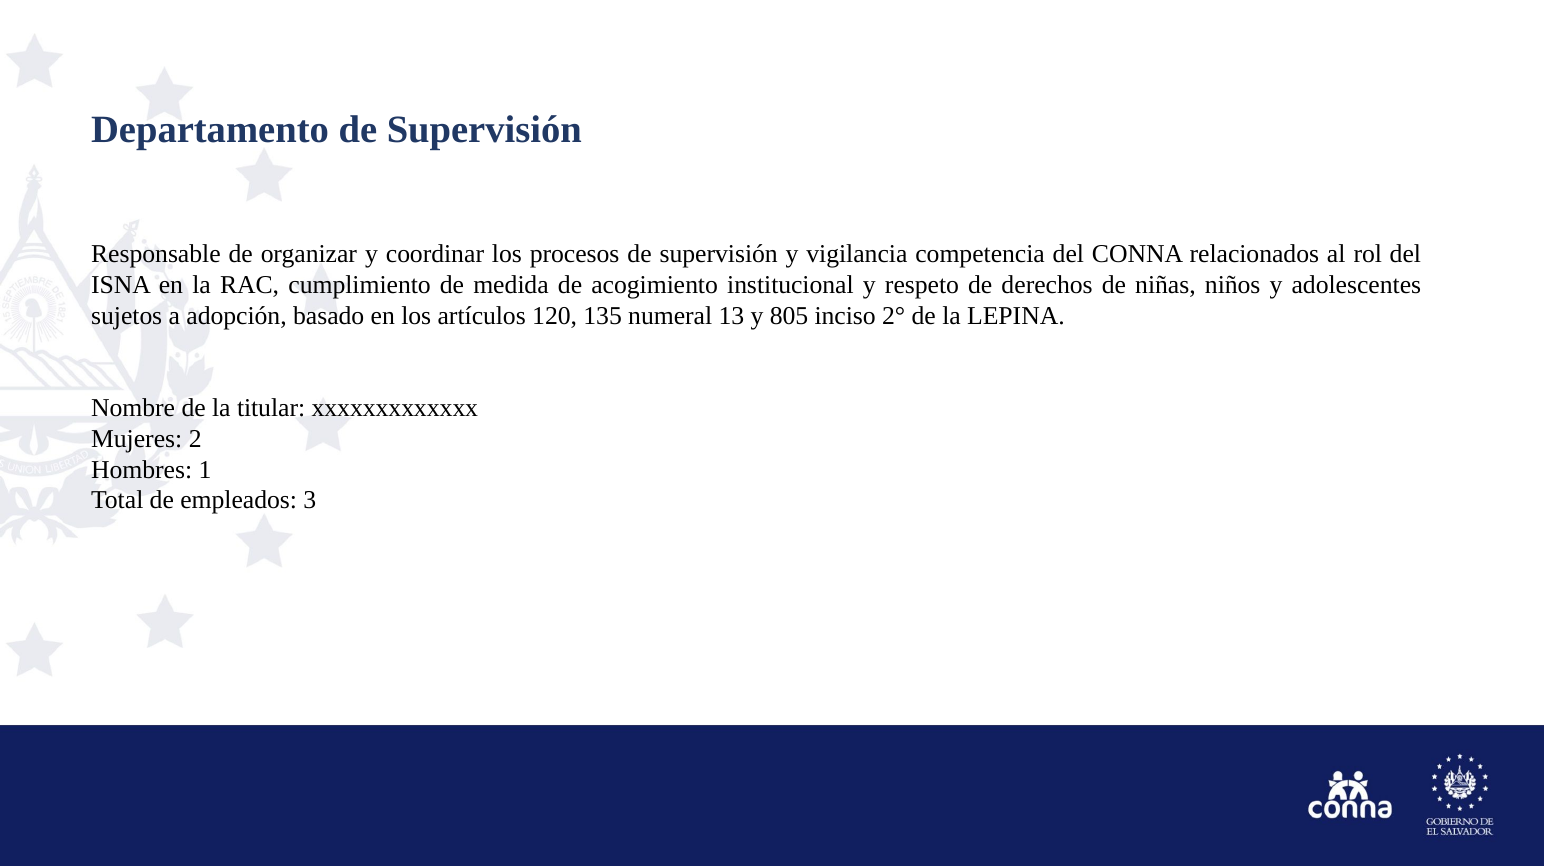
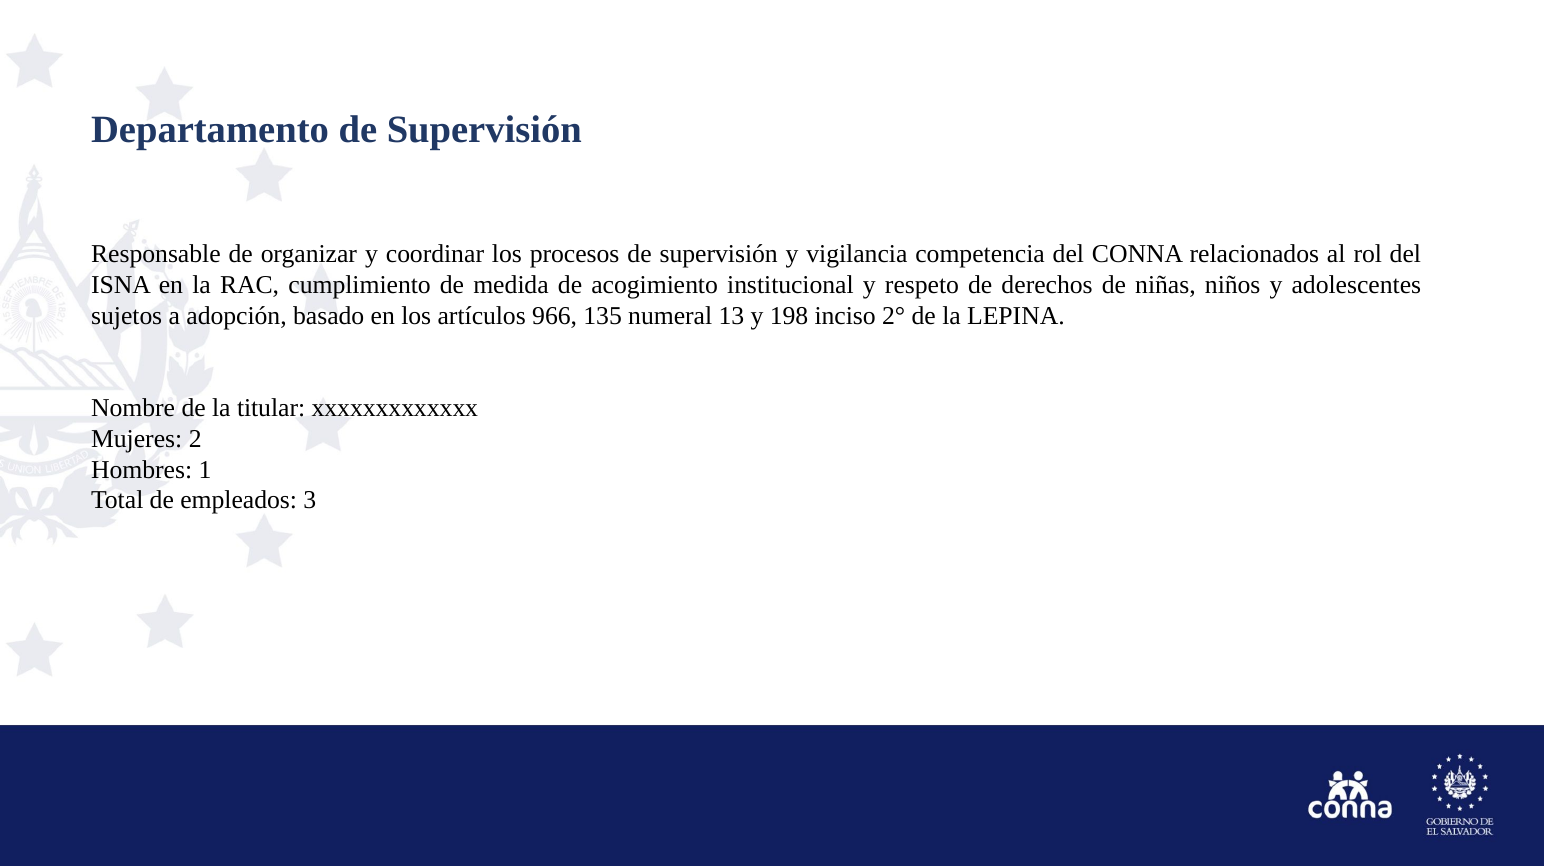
120: 120 -> 966 (555, 316)
805: 805 -> 198 (789, 316)
